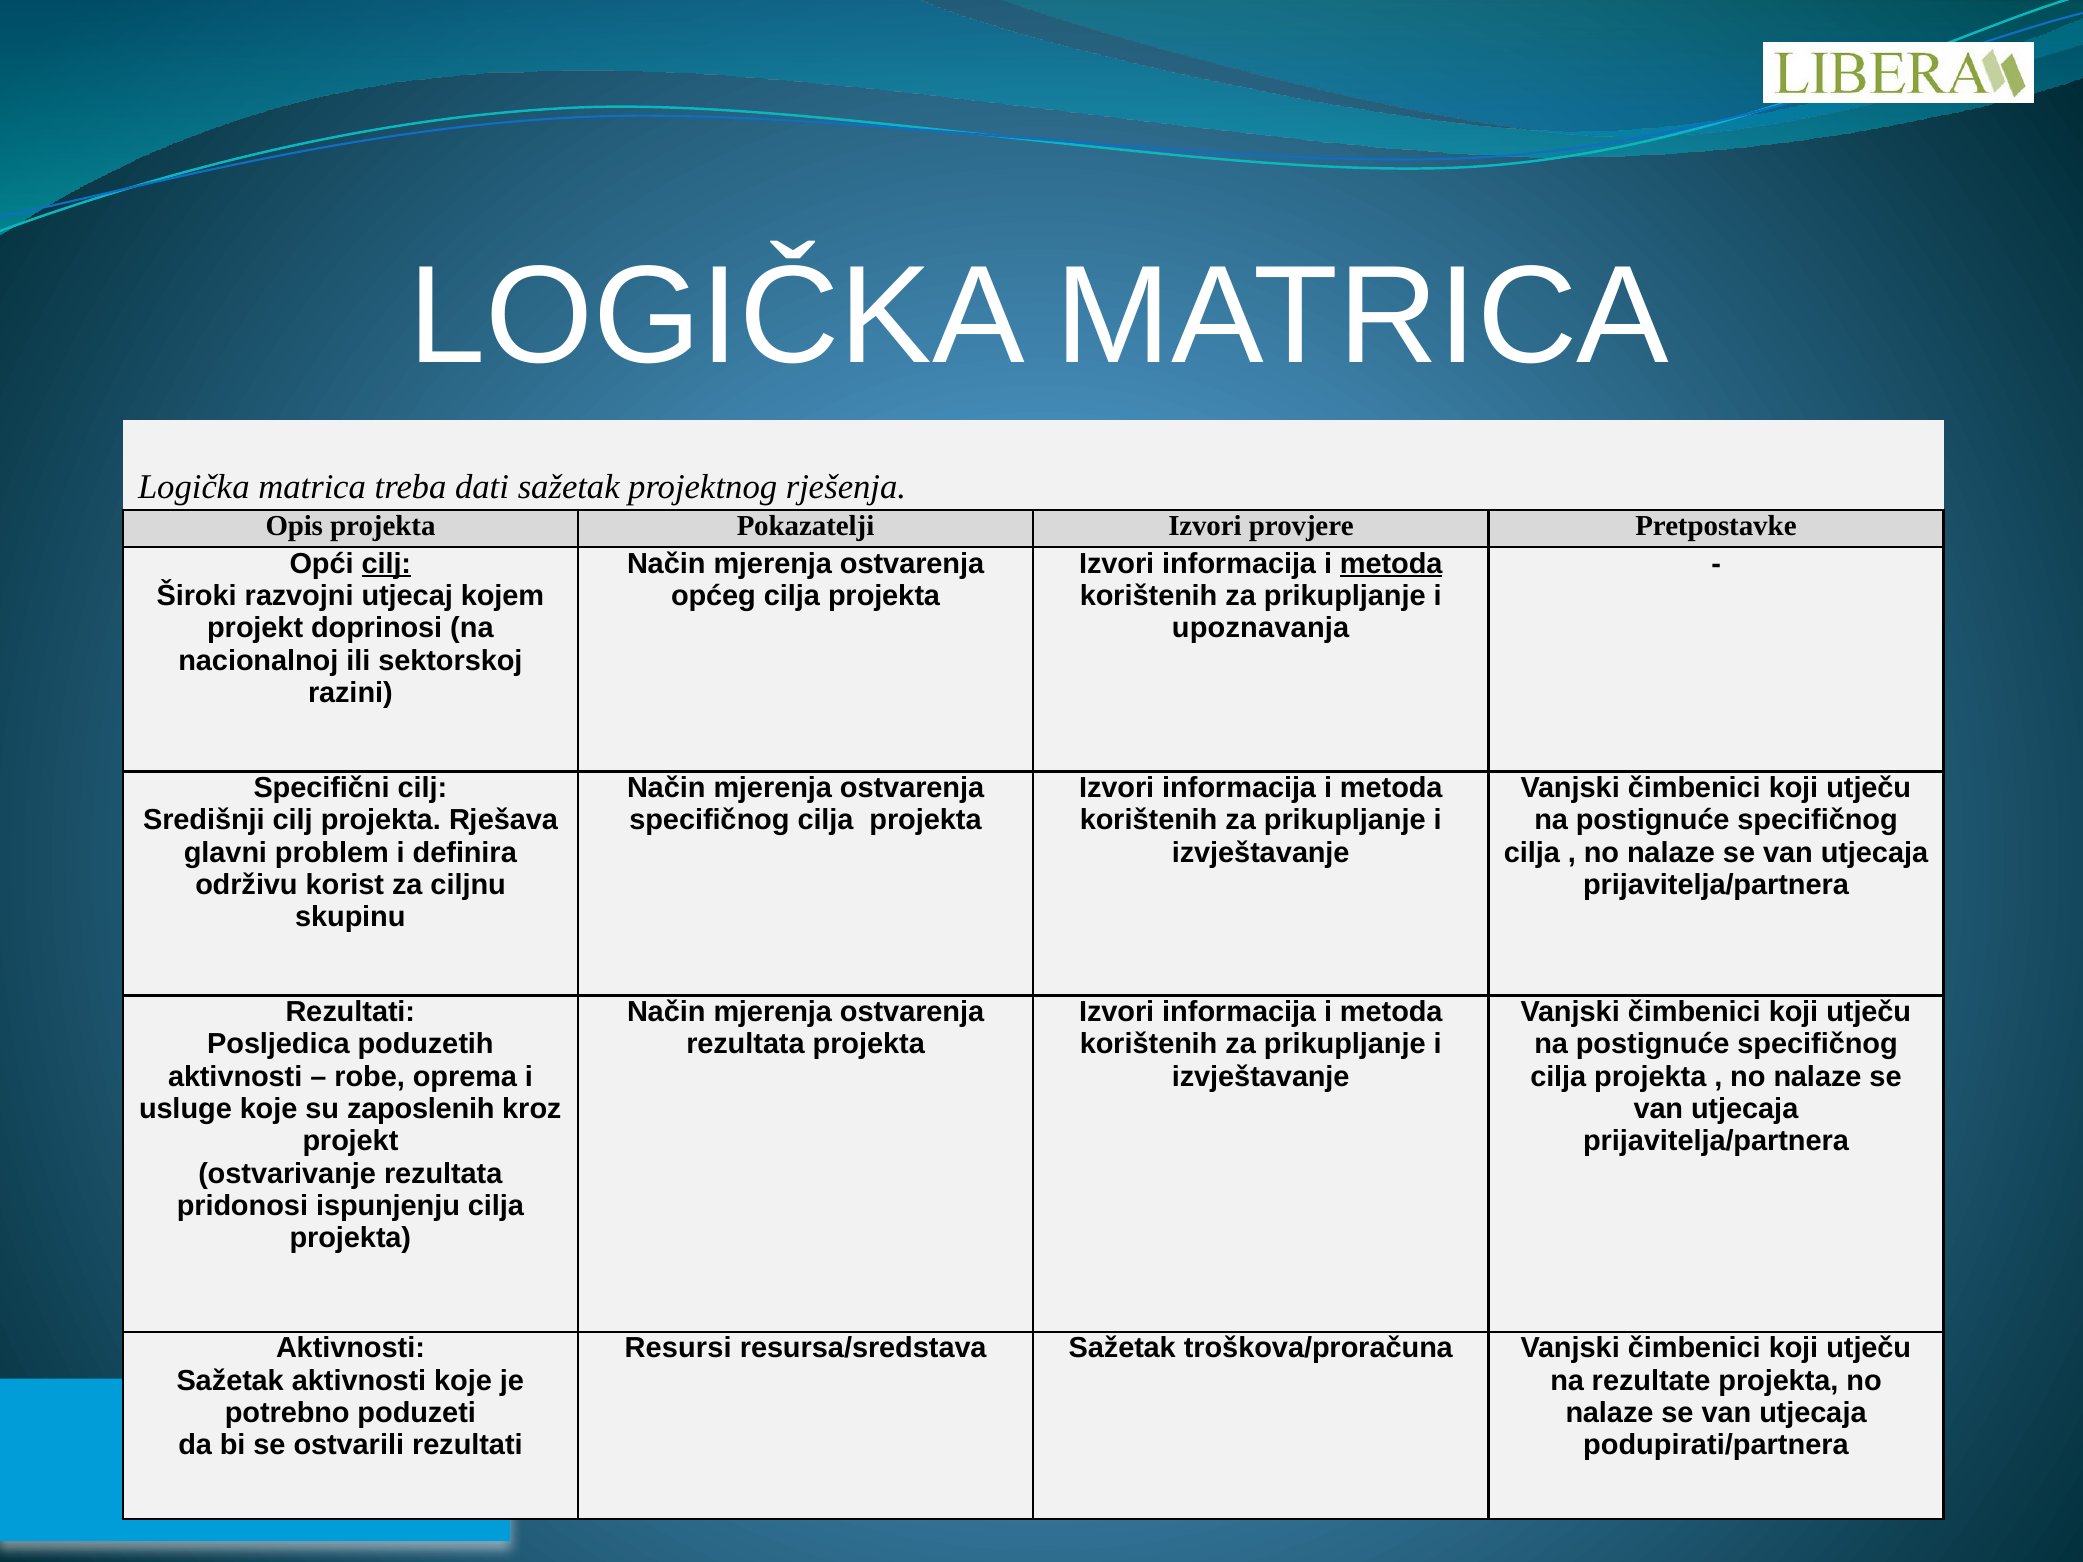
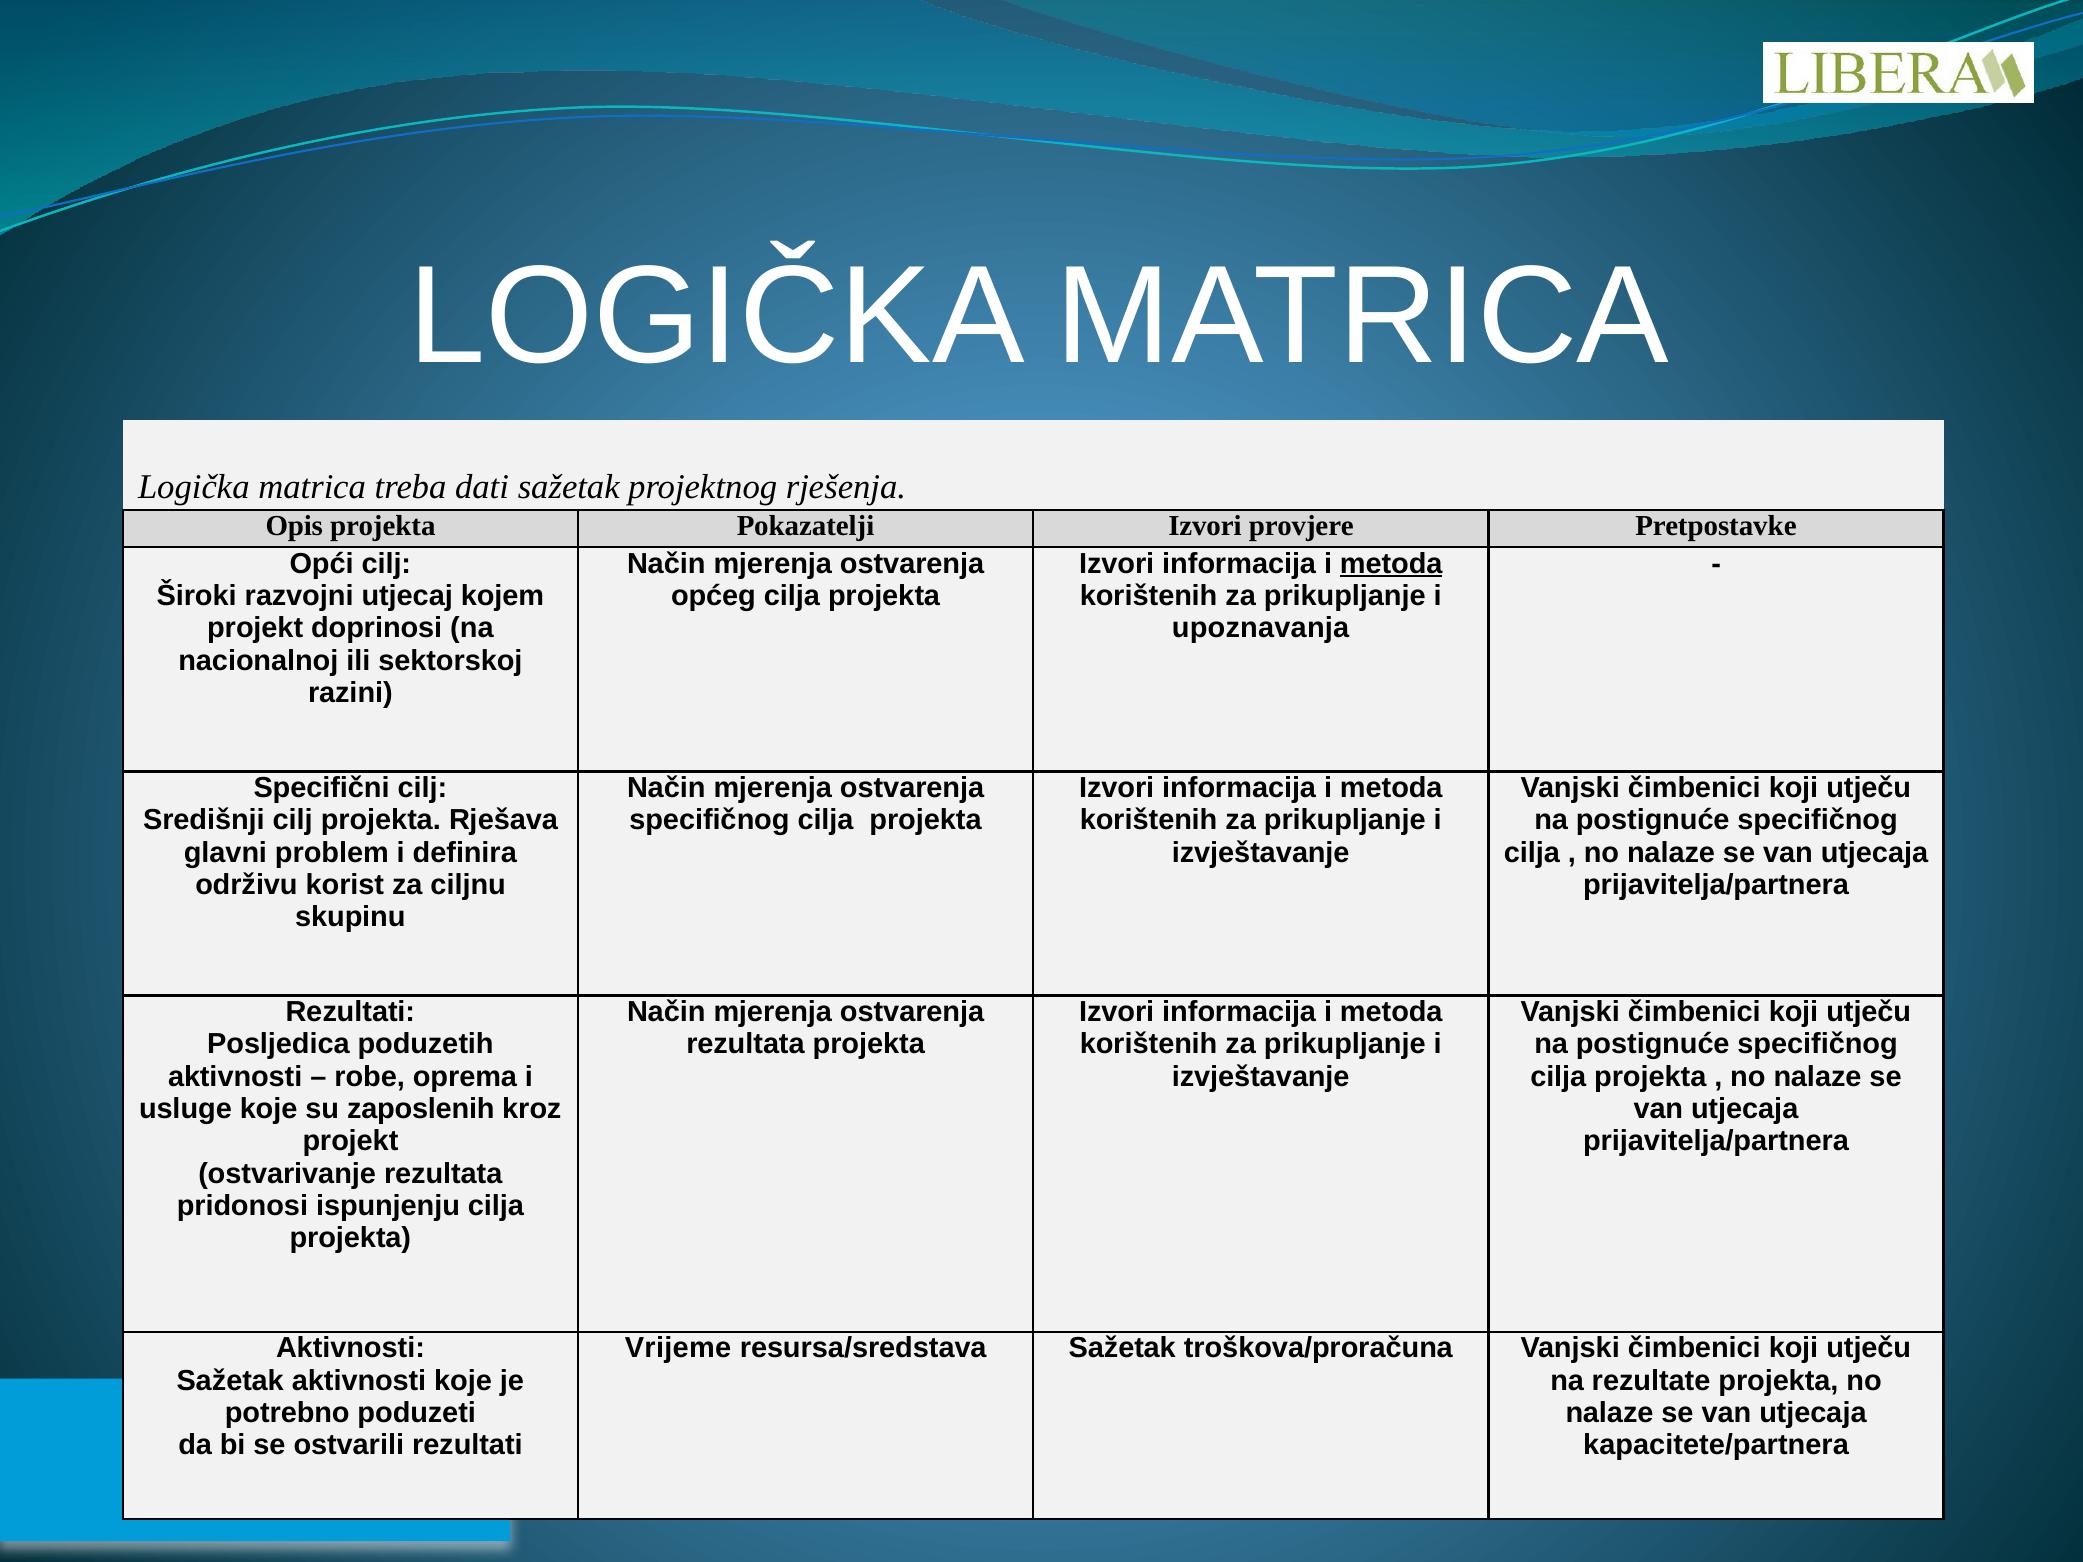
cilj underline: present -> none (386, 564)
Resursi: Resursi -> Vrijeme (678, 1349)
podupirati/partnera: podupirati/partnera -> kapacitete/partnera (1716, 1446)
